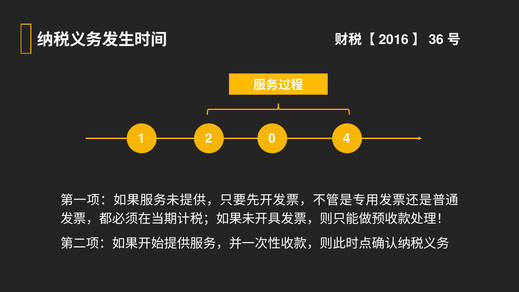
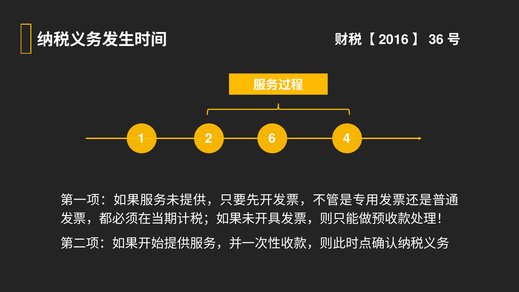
0: 0 -> 6 (272, 139)
